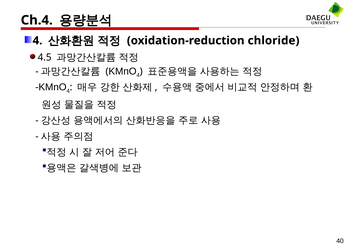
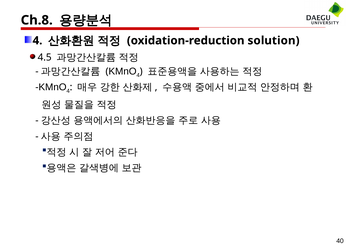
Ch.4: Ch.4 -> Ch.8 (37, 20)
chloride: chloride -> solution (274, 41)
